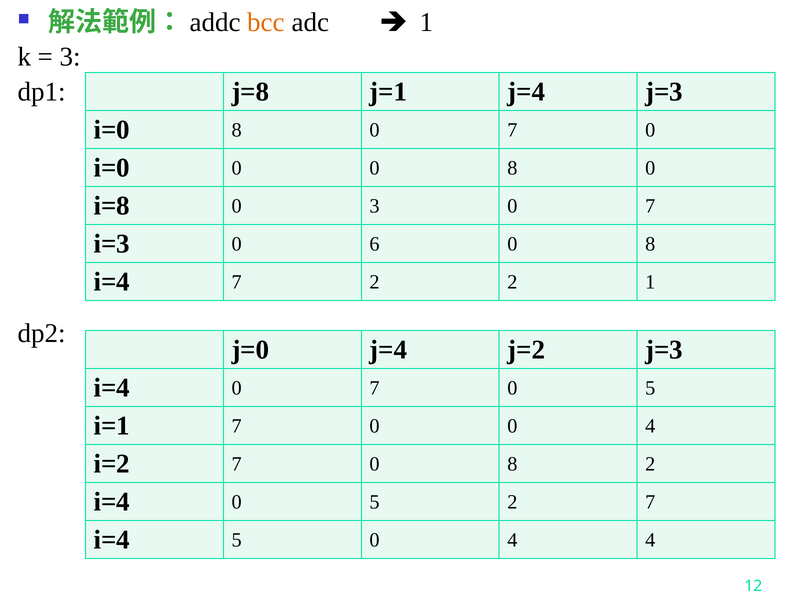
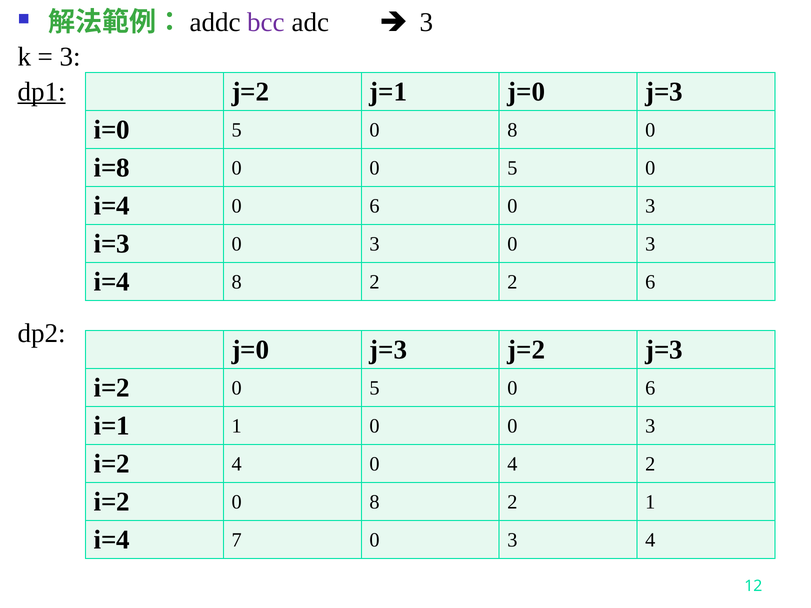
bcc colour: orange -> purple (266, 22)
1: 1 -> 3 (427, 22)
dp1 underline: none -> present (42, 92)
j=8: j=8 -> j=2 (250, 92)
j=1 j=4: j=4 -> j=0 (526, 92)
i=0 8: 8 -> 5 (237, 130)
7: 7 -> 8 (512, 130)
i=0: i=0 -> i=8 (112, 168)
0 0 8: 8 -> 5 (512, 168)
i=8: i=8 -> i=4 (112, 206)
3: 3 -> 6 (374, 206)
7: 7 -> 3 (650, 206)
i=3 0 6: 6 -> 3 (374, 244)
8: 8 -> 3 (650, 244)
i=4 7: 7 -> 8 (237, 282)
2 1: 1 -> 6 (650, 282)
j=4: j=4 -> j=3 (388, 350)
i=4: i=4 -> i=2 (112, 388)
7: 7 -> 5 (374, 388)
5: 5 -> 6 (650, 388)
i=1 7: 7 -> 1 (237, 426)
0 0 4: 4 -> 3 (650, 426)
i=2 7: 7 -> 4 (237, 464)
8: 8 -> 4 (512, 464)
i=4: i=4 -> i=2 (112, 502)
5: 5 -> 8 (374, 502)
2 7: 7 -> 1 (650, 502)
i=4 5: 5 -> 7 (237, 540)
4: 4 -> 3 (512, 540)
